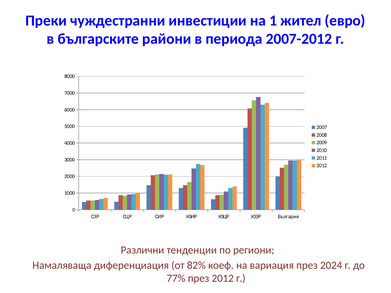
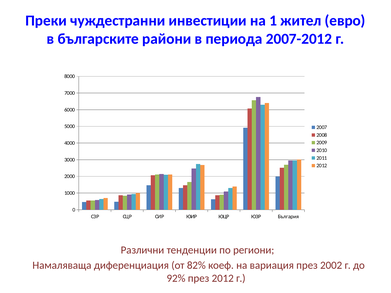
2024: 2024 -> 2002 (331, 266)
77%: 77% -> 92% (176, 279)
